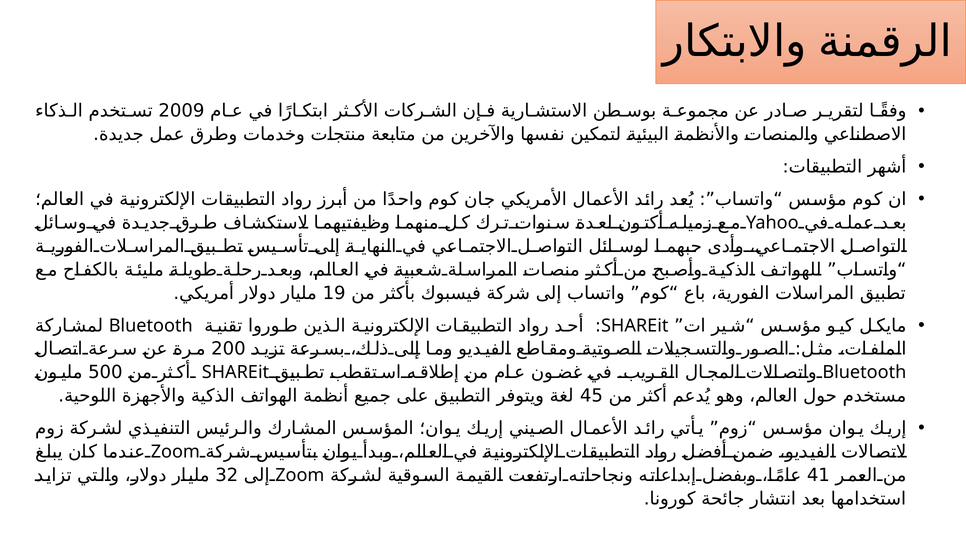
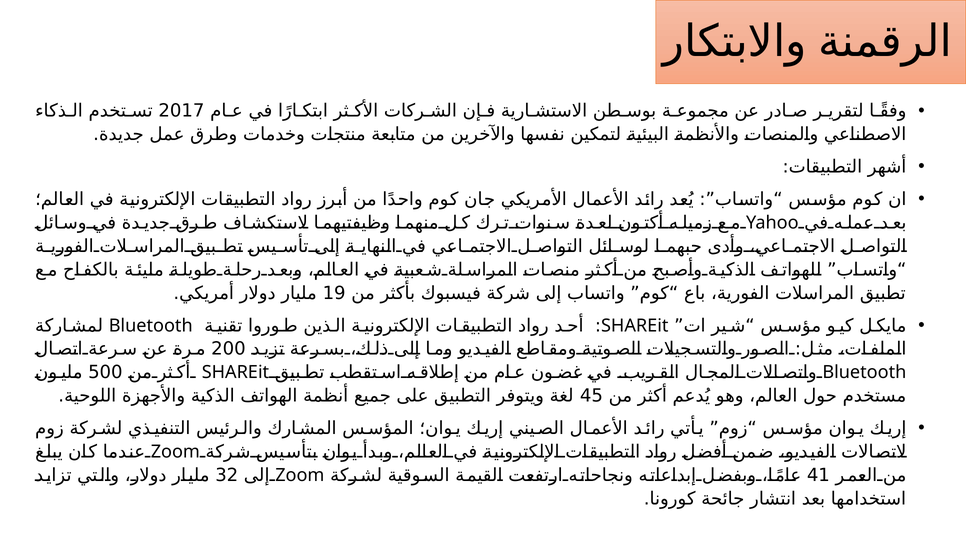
2009: 2009 -> 2017 (181, 111)
